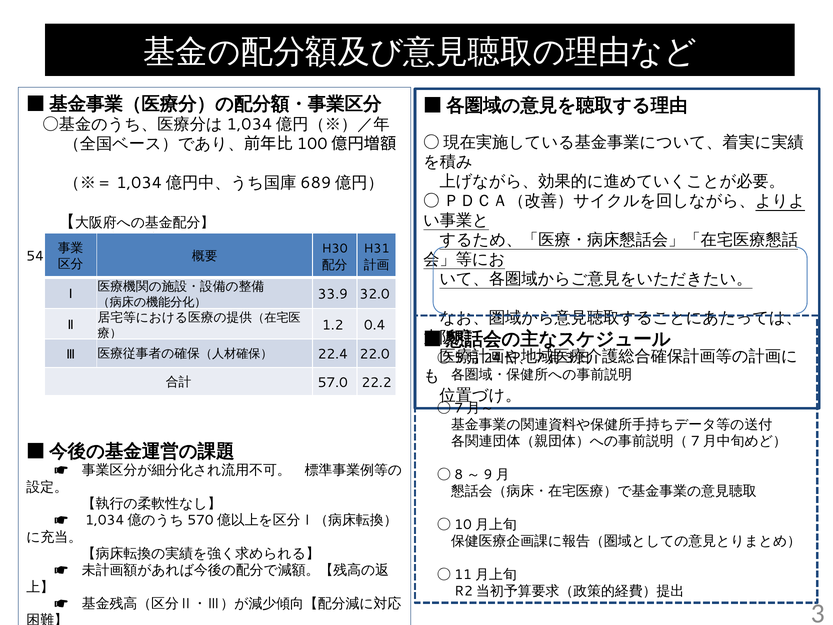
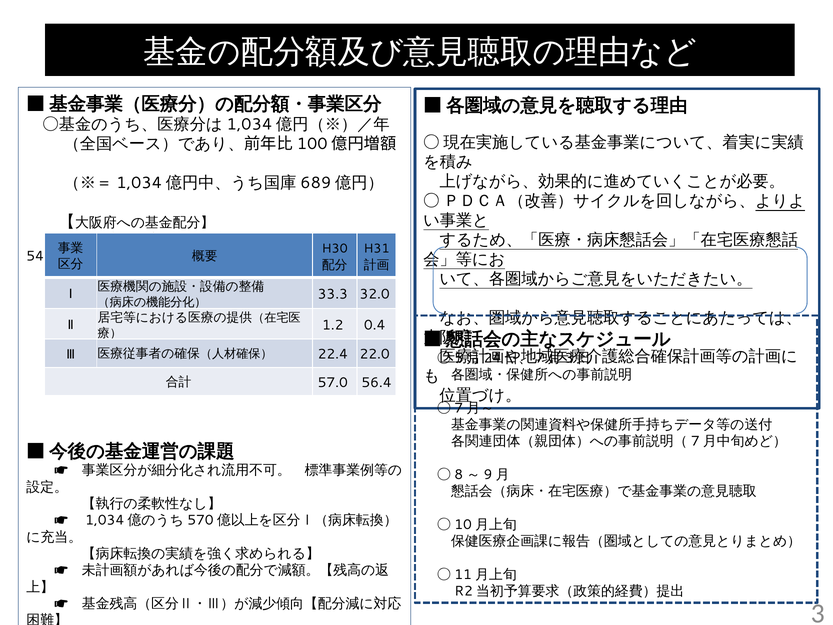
33.9: 33.9 -> 33.3 (333, 294)
22.2: 22.2 -> 56.4 (377, 382)
